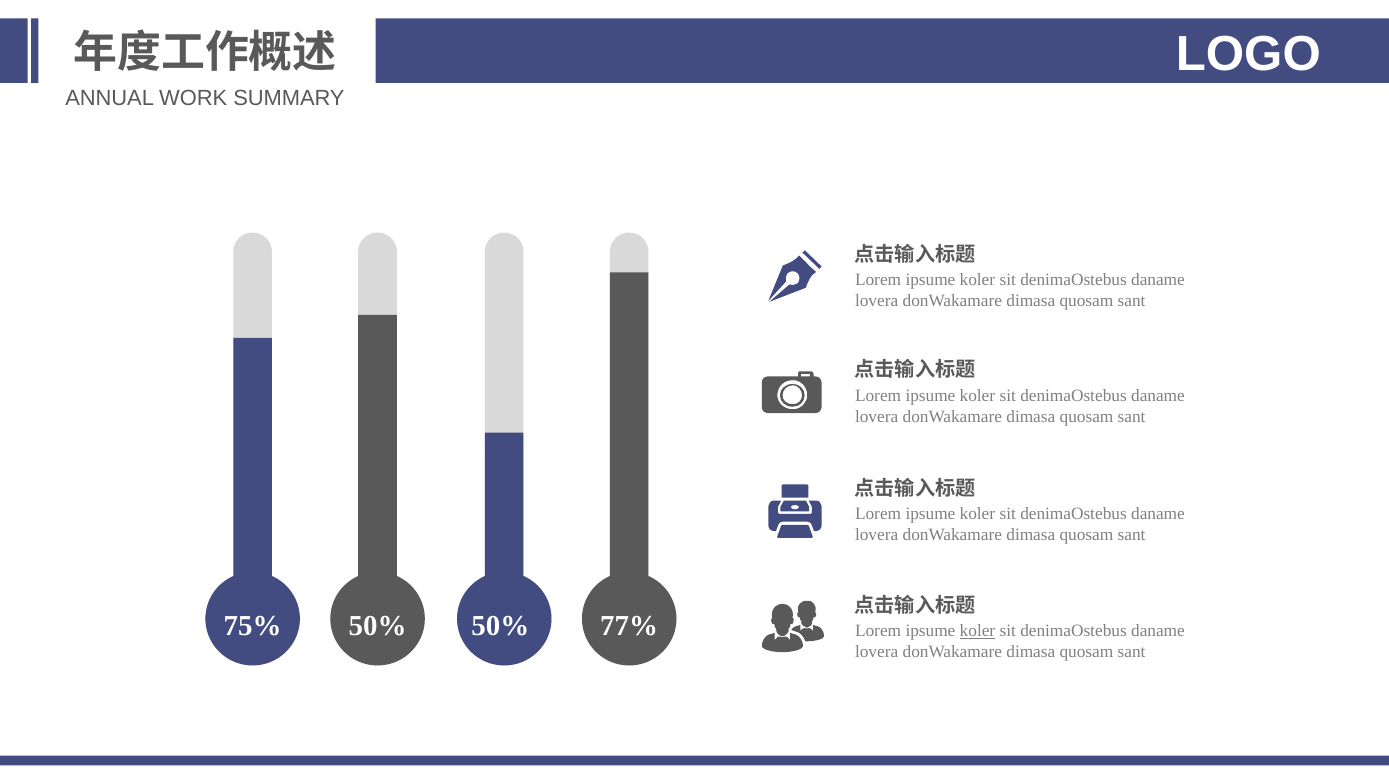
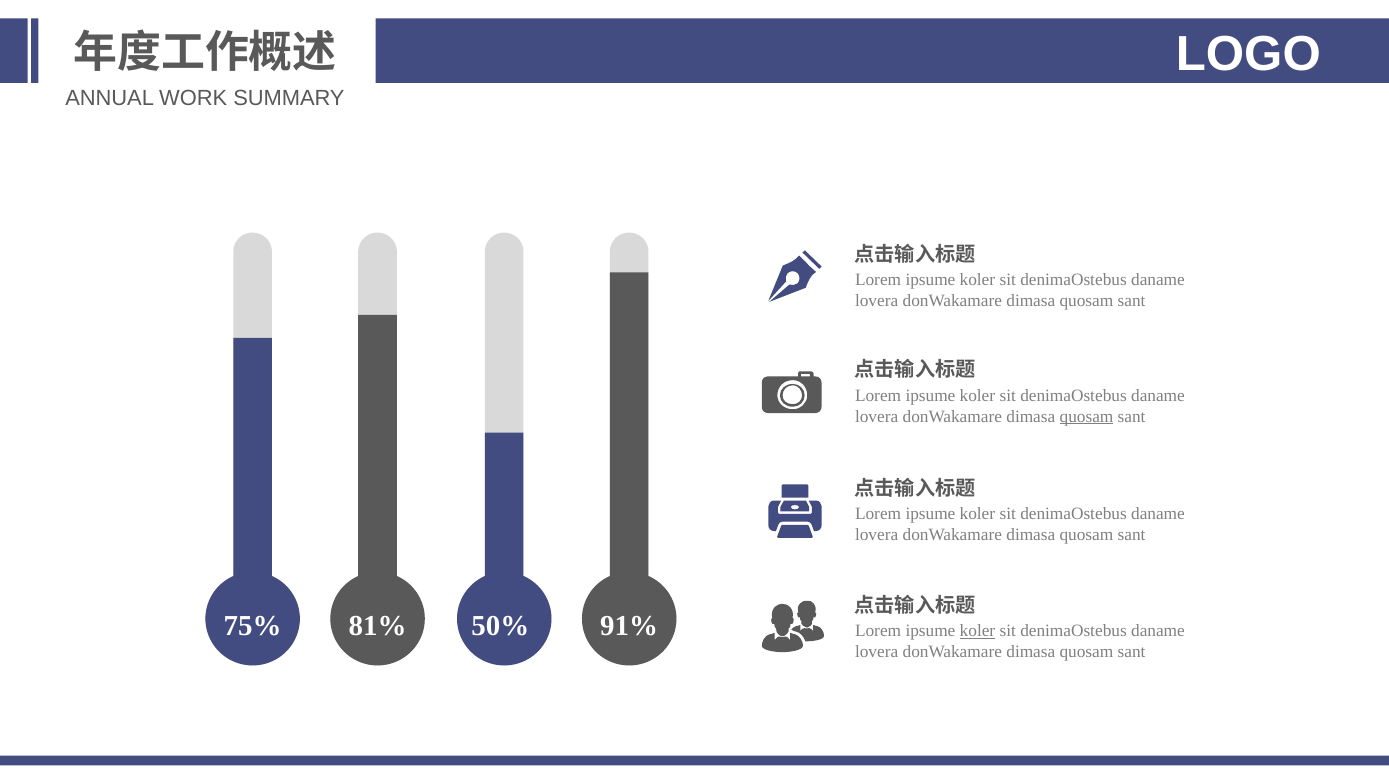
quosam underline: none -> present (1087, 416)
75% 50%: 50% -> 81% (378, 626)
77%: 77% -> 91% (629, 626)
